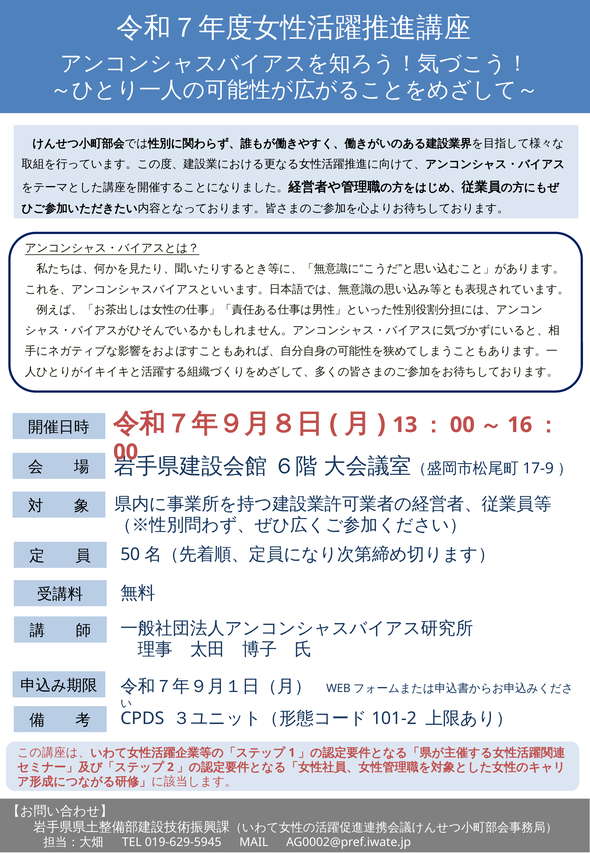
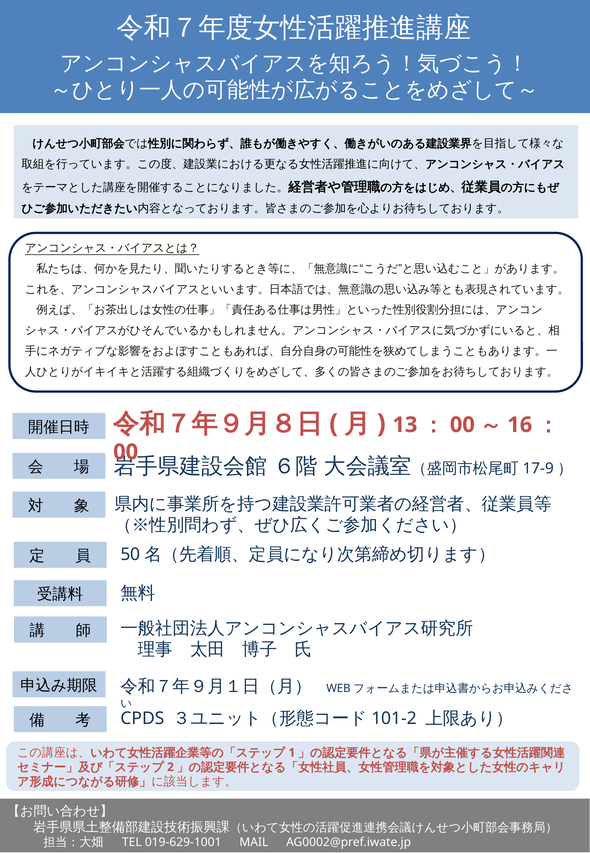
019-629-5945: 019-629-5945 -> 019-629-1001 (183, 841)
